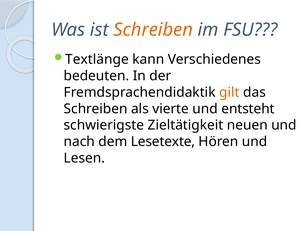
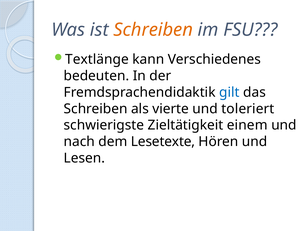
gilt colour: orange -> blue (229, 92)
entsteht: entsteht -> toleriert (248, 109)
neuen: neuen -> einem (247, 125)
